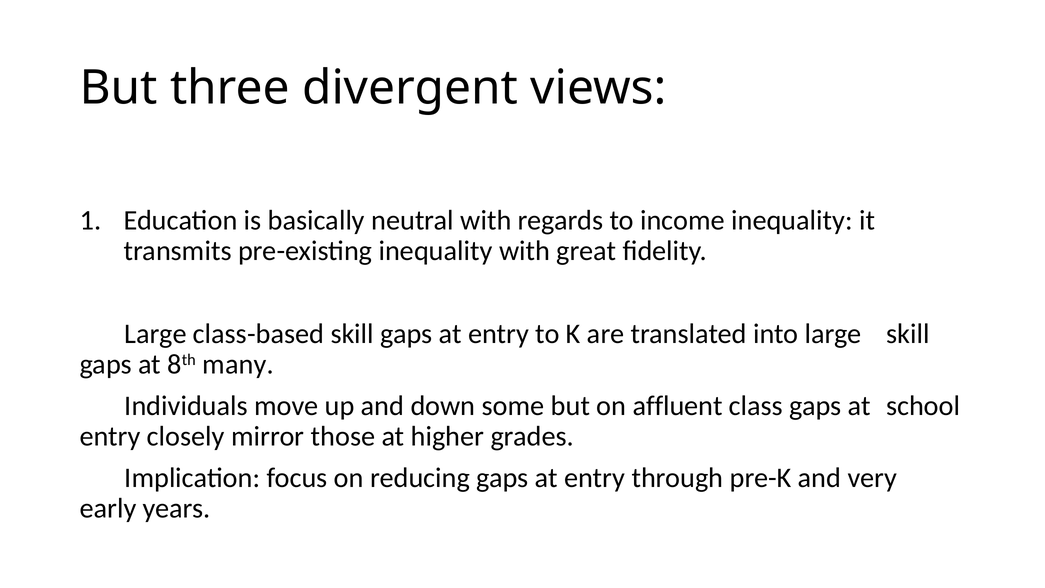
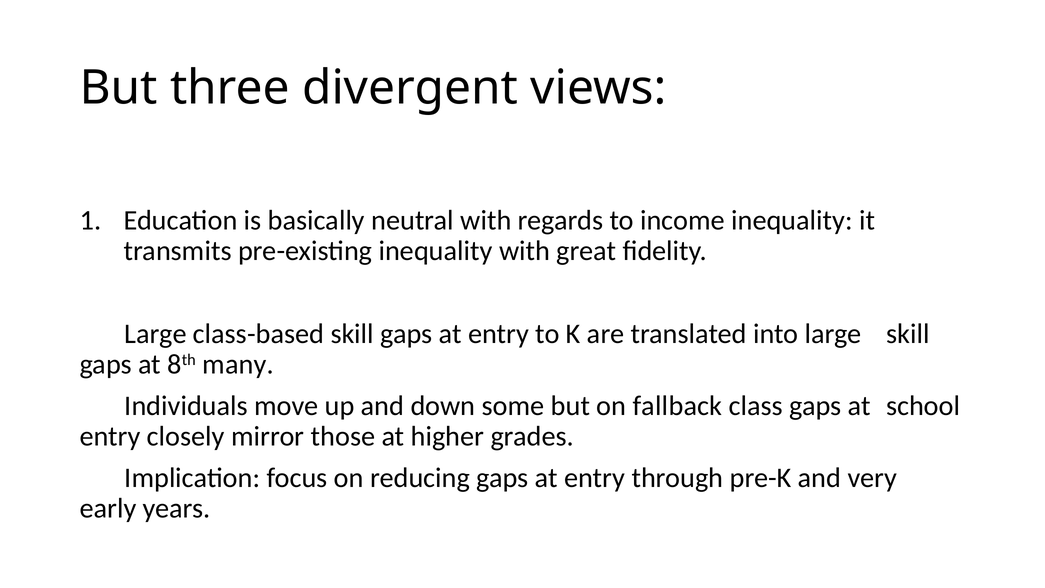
affluent: affluent -> fallback (677, 406)
